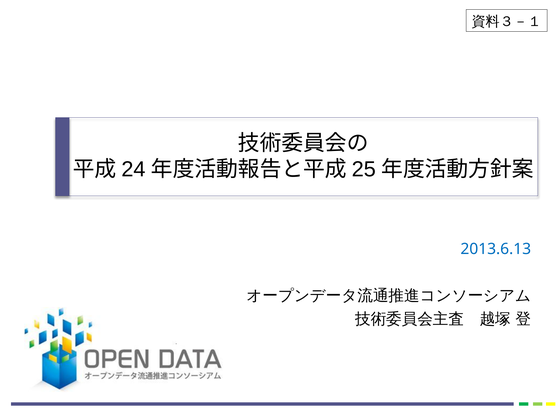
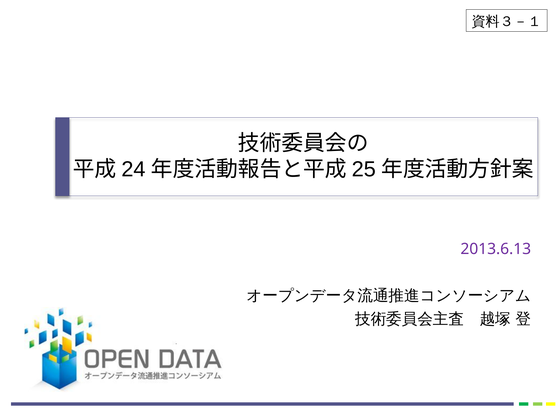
2013.6.13 colour: blue -> purple (496, 249)
